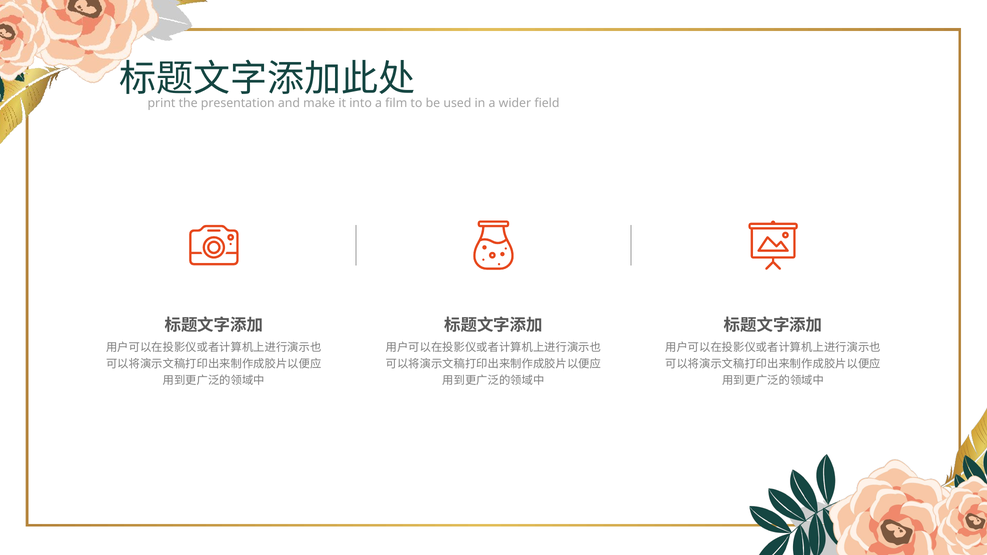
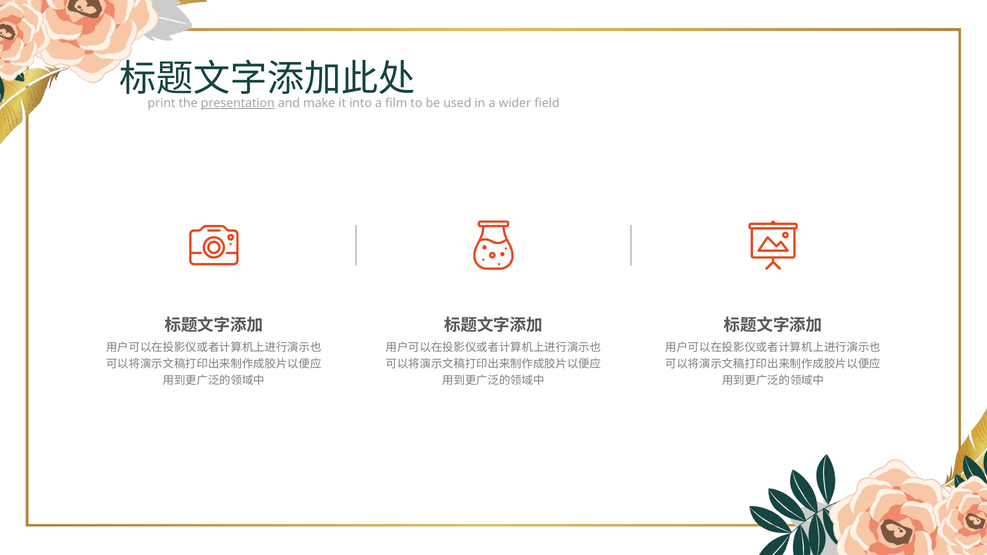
presentation underline: none -> present (238, 103)
